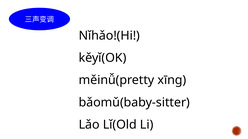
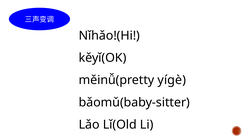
xīng: xīng -> yígè (172, 80)
